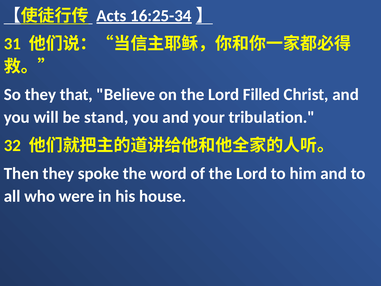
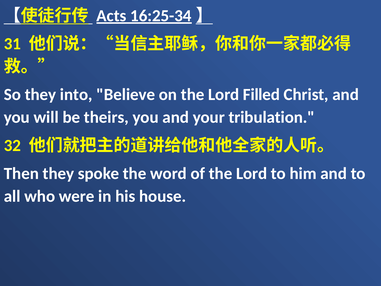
that: that -> into (76, 95)
stand: stand -> theirs (106, 117)
